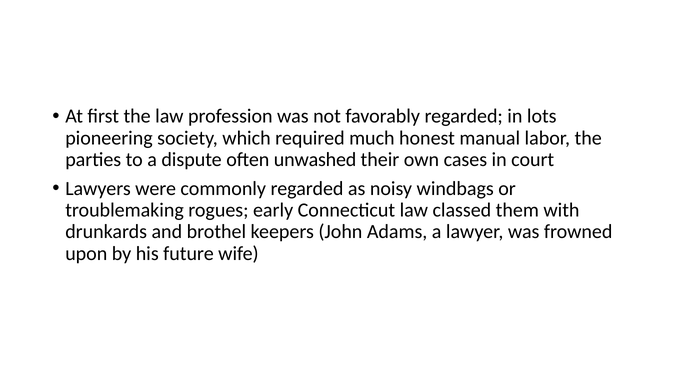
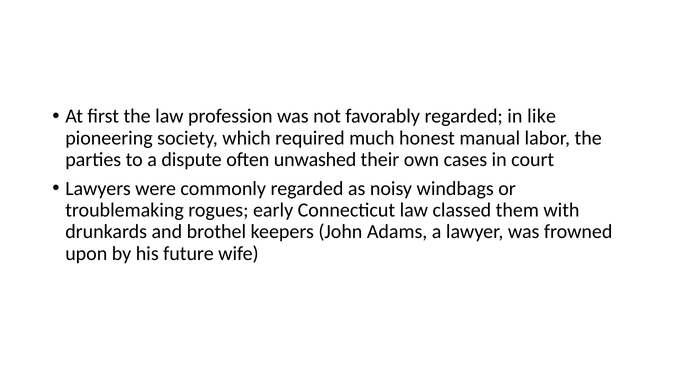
lots: lots -> like (542, 116)
